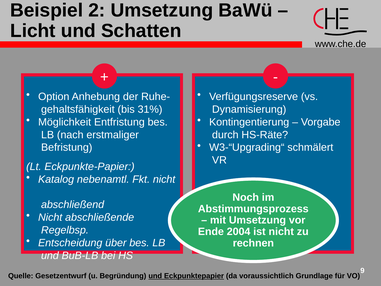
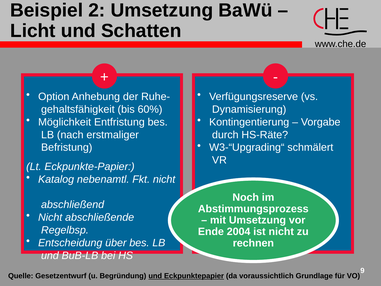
31%: 31% -> 60% (150, 109)
